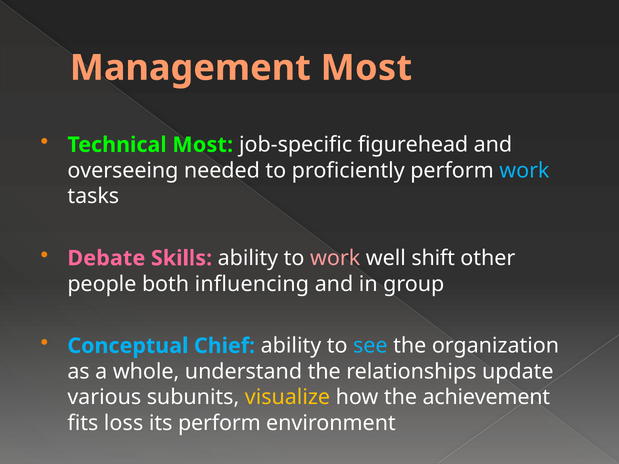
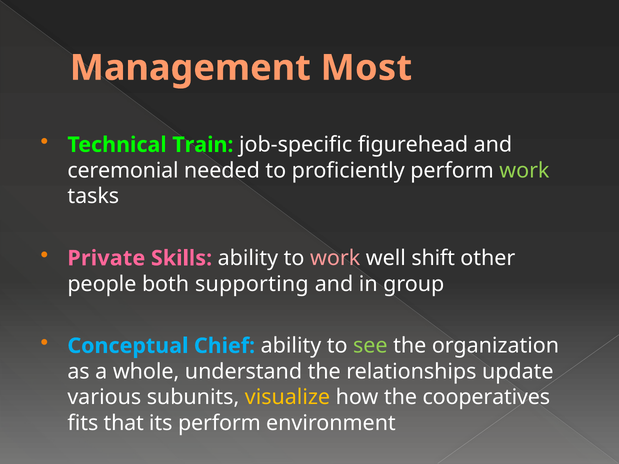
Technical Most: Most -> Train (203, 145)
overseeing: overseeing -> ceremonial (123, 171)
work colour: light blue -> light green (524, 171)
Debate: Debate -> Private (106, 258)
influencing: influencing -> supporting (252, 284)
see colour: light blue -> light green (370, 346)
achievement: achievement -> cooperatives (486, 398)
loss: loss -> that (124, 423)
